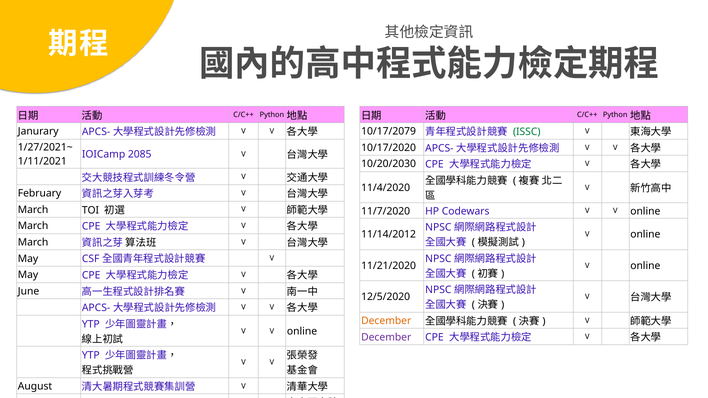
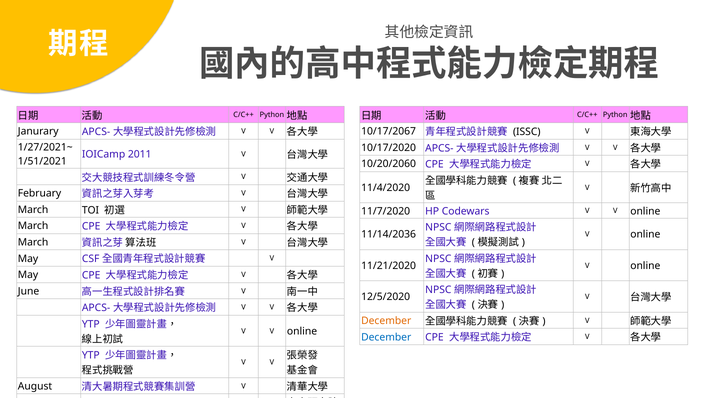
10/17/2079: 10/17/2079 -> 10/17/2067 (389, 132)
ISSC colour: green -> black (527, 132)
2085: 2085 -> 2011 (140, 154)
1/11/2021: 1/11/2021 -> 1/51/2021 (42, 161)
10/20/2030: 10/20/2030 -> 10/20/2060 (389, 164)
11/14/2012: 11/14/2012 -> 11/14/2036 (389, 235)
December colour: purple -> blue (386, 337)
